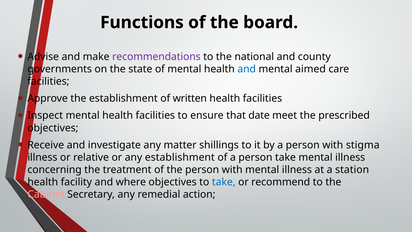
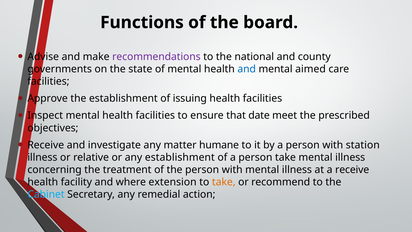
written: written -> issuing (190, 98)
shillings: shillings -> humane (219, 145)
stigma: stigma -> station (363, 145)
a station: station -> receive (352, 170)
where objectives: objectives -> extension (173, 182)
take colour: blue -> orange (224, 182)
Cabinet colour: pink -> light blue (46, 194)
